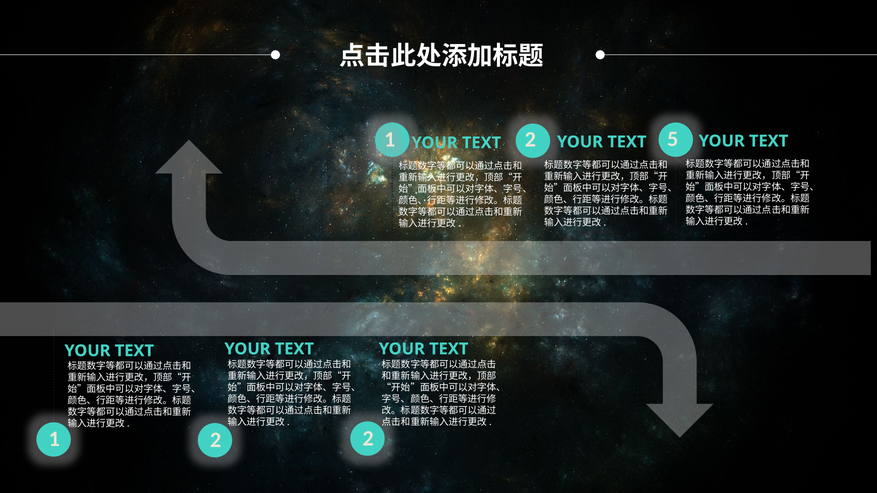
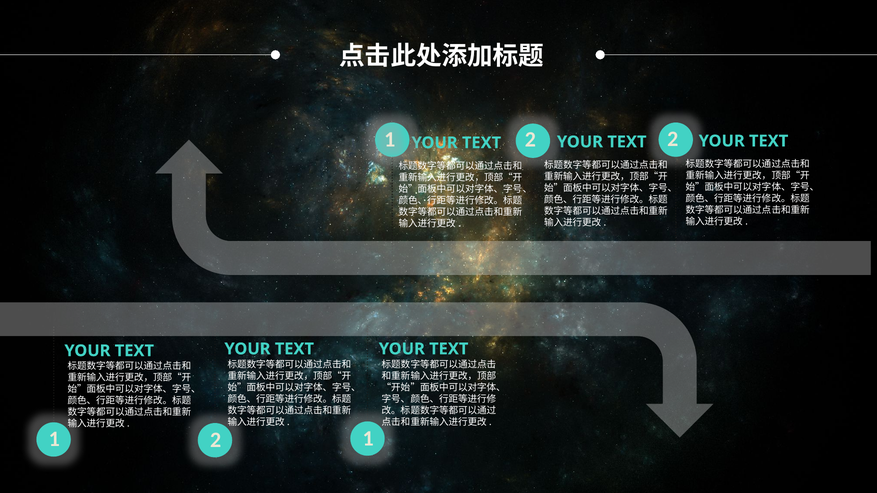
2 5: 5 -> 2 (673, 139)
2 2: 2 -> 1 (368, 439)
